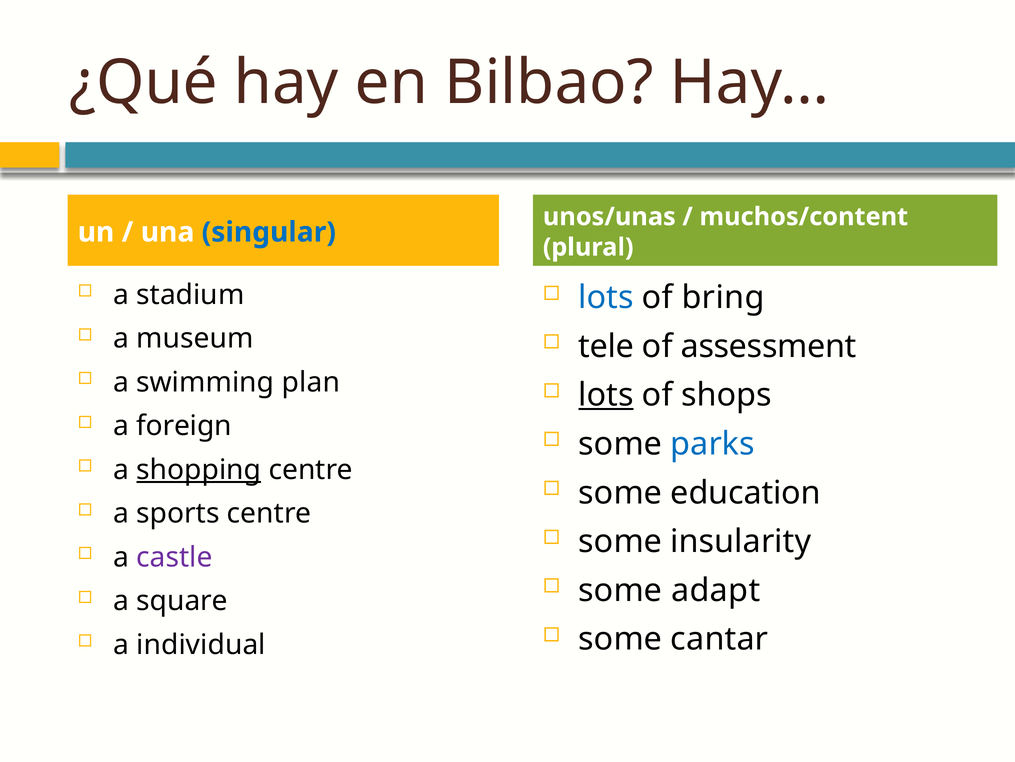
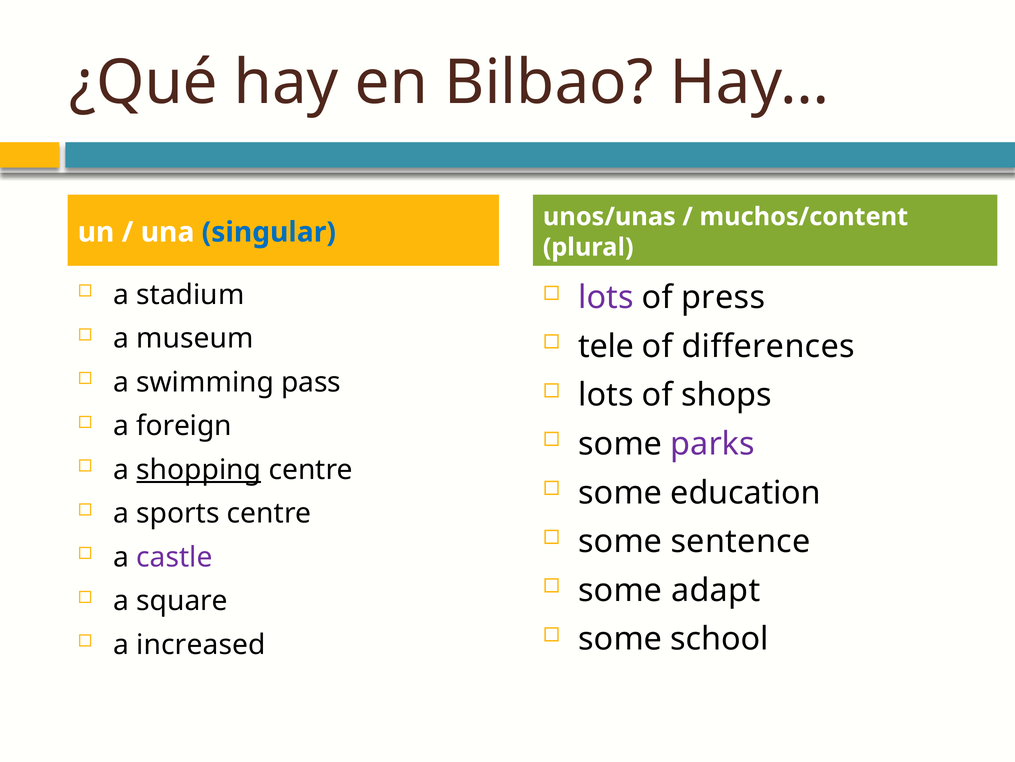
lots colour: blue -> purple (606, 297)
bring: bring -> press (723, 297)
assessment: assessment -> differences (768, 346)
plan: plan -> pass (311, 382)
lots underline: present -> none (606, 395)
parks colour: blue -> purple (713, 444)
insularity: insularity -> sentence (741, 541)
cantar: cantar -> school (720, 639)
individual: individual -> increased (201, 644)
